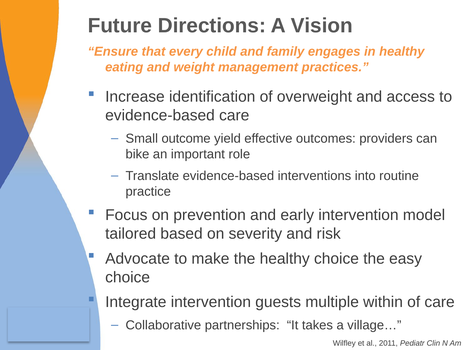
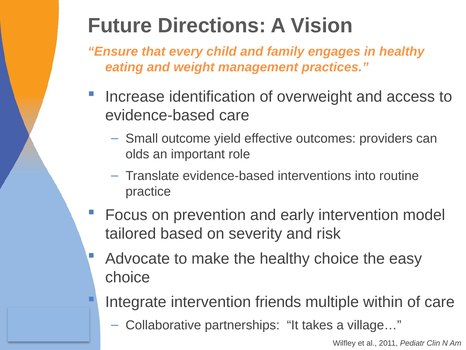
bike: bike -> olds (137, 154)
guests: guests -> friends (278, 302)
